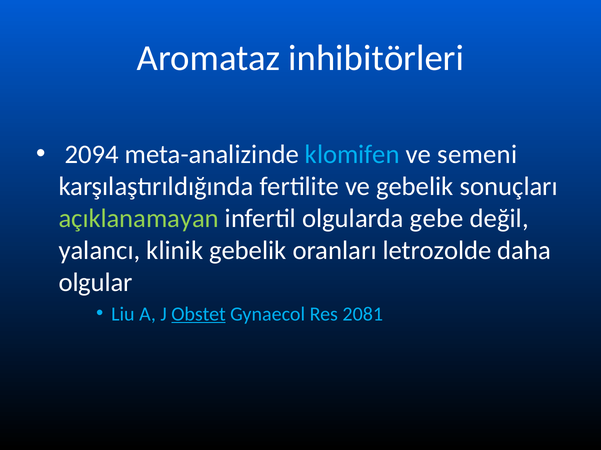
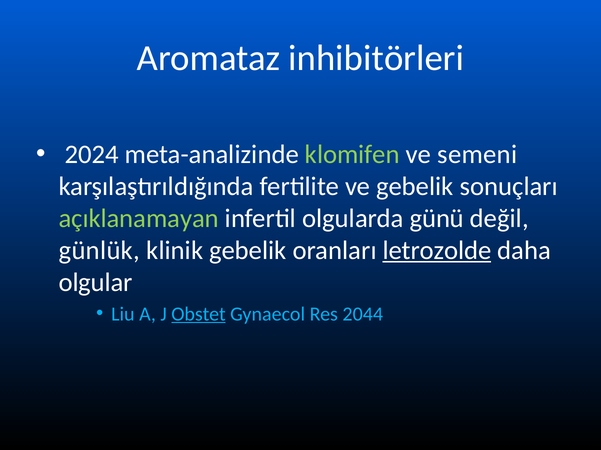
2094: 2094 -> 2024 (92, 154)
klomifen colour: light blue -> light green (352, 154)
gebe: gebe -> günü (437, 219)
yalancı: yalancı -> günlük (99, 251)
letrozolde underline: none -> present (437, 251)
2081: 2081 -> 2044 (363, 314)
